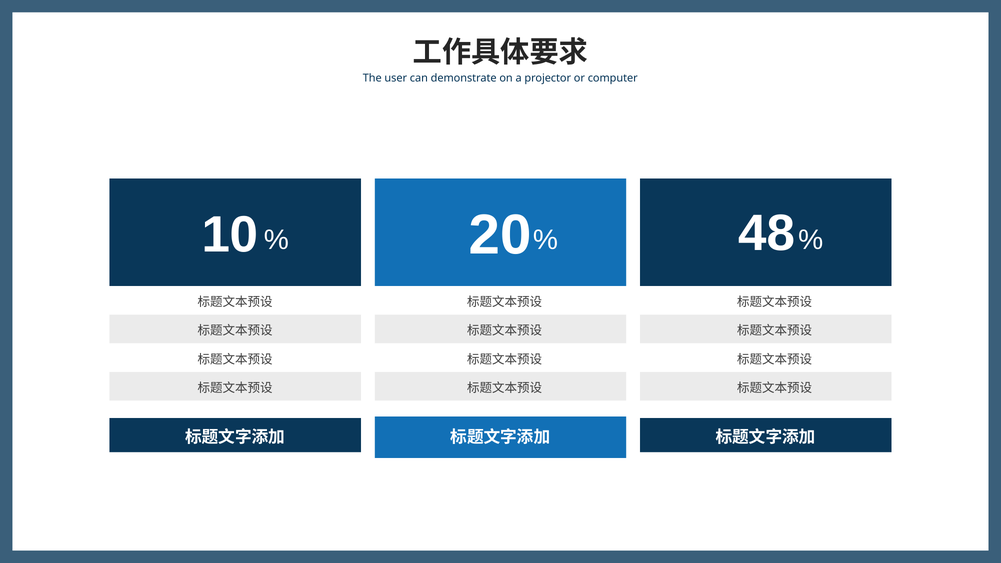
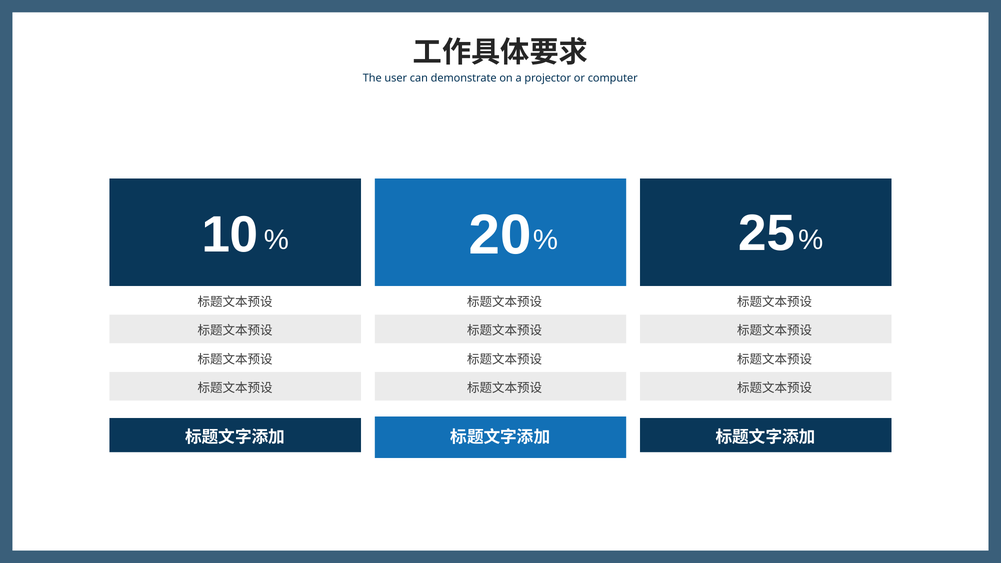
48: 48 -> 25 (767, 233)
